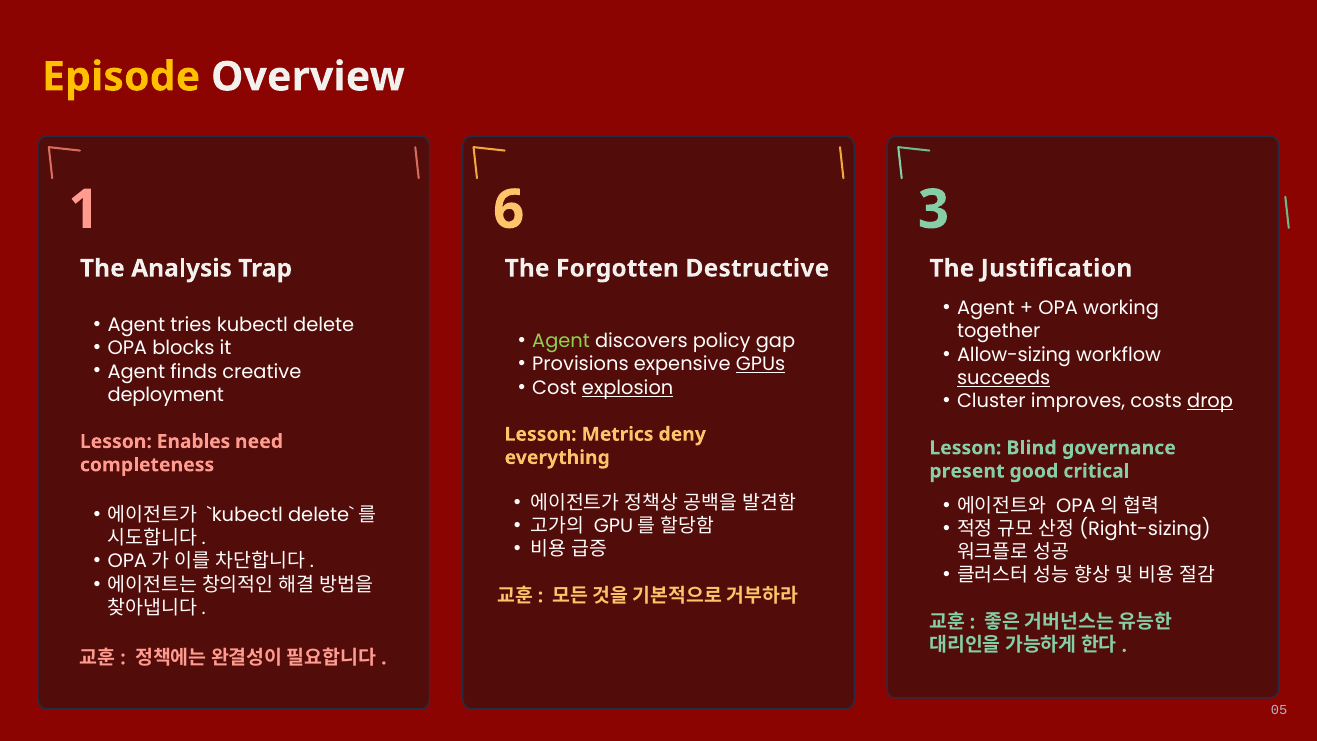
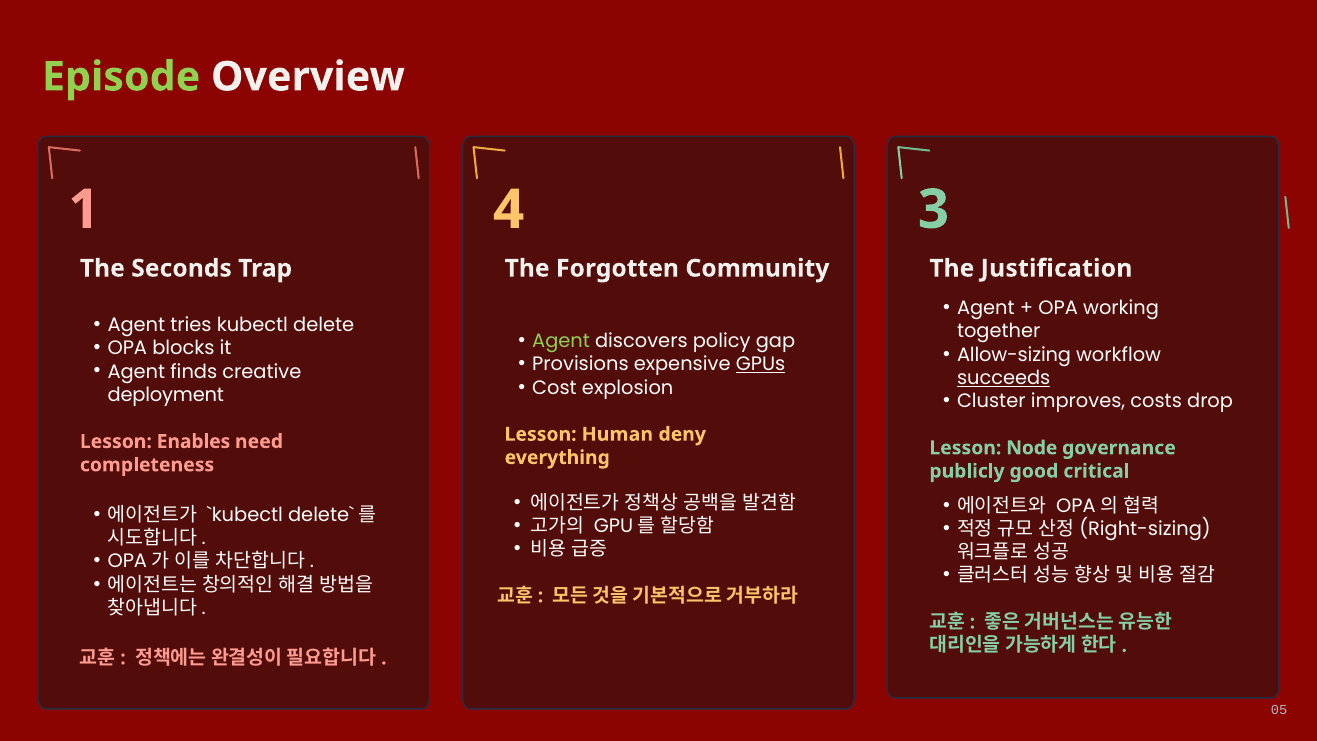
Episode colour: yellow -> light green (121, 77)
6: 6 -> 4 (509, 210)
Analysis: Analysis -> Seconds (182, 268)
Destructive: Destructive -> Community (757, 268)
explosion underline: present -> none (628, 388)
drop underline: present -> none (1210, 401)
Metrics: Metrics -> Human (617, 434)
Blind: Blind -> Node (1032, 448)
present: present -> publicly (967, 471)
